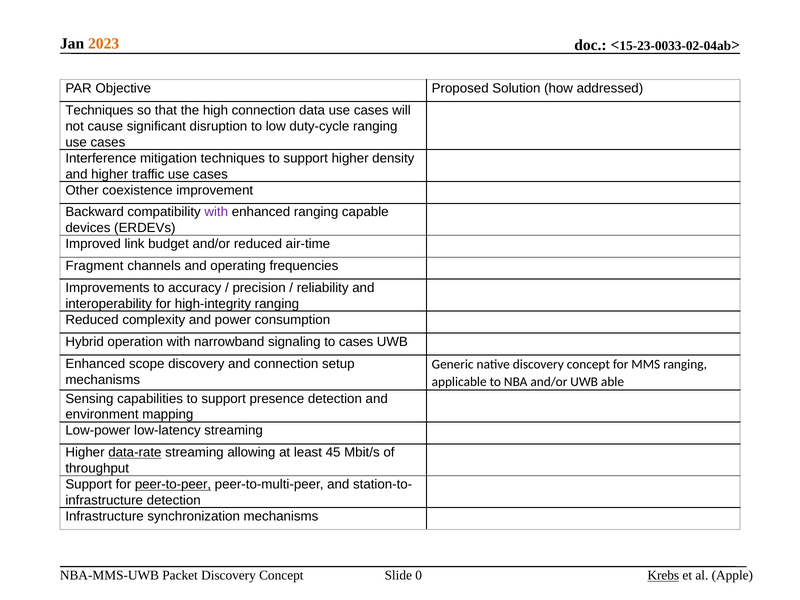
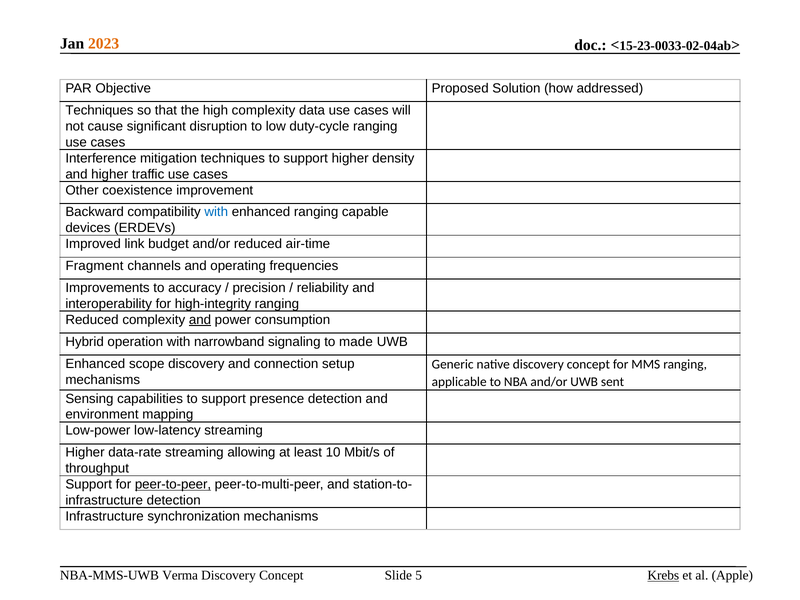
high connection: connection -> complexity (264, 110)
with colour: purple -> blue (216, 212)
and underline: none -> present (200, 320)
to cases: cases -> made (356, 342)
able: able -> sent (613, 382)
data-rate underline: present -> none (135, 453)
45: 45 -> 10 (333, 453)
Packet: Packet -> Verma (180, 575)
0: 0 -> 5 (419, 575)
